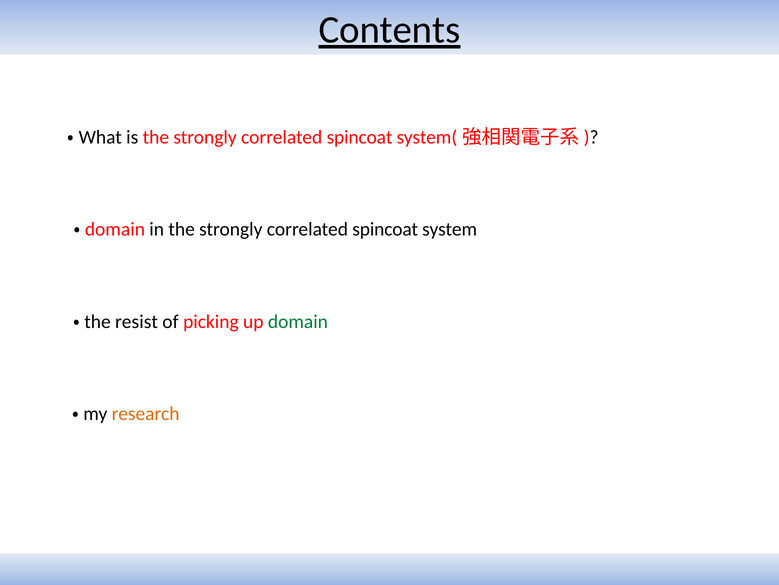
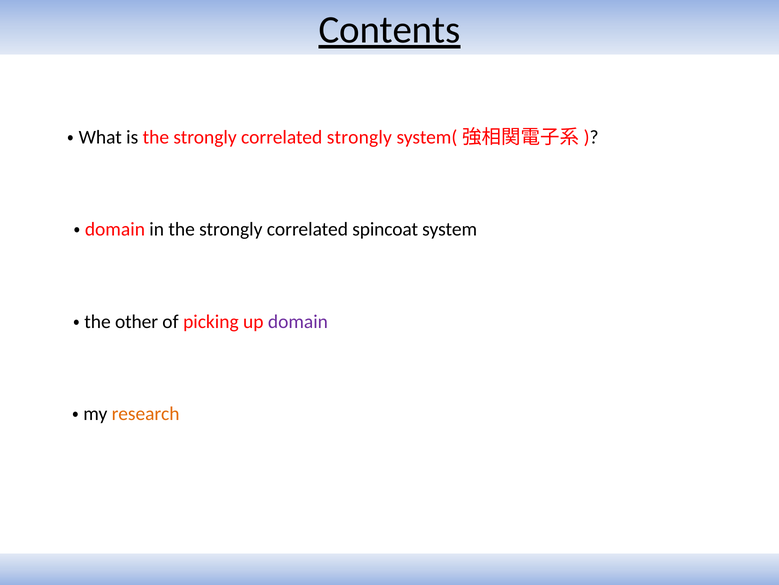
spincoat: spincoat -> strongly (359, 137)
resist: resist -> other (137, 321)
domain colour: green -> purple (298, 321)
